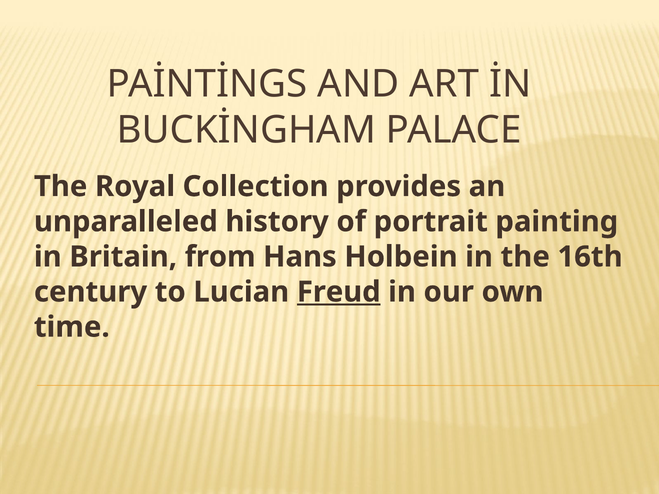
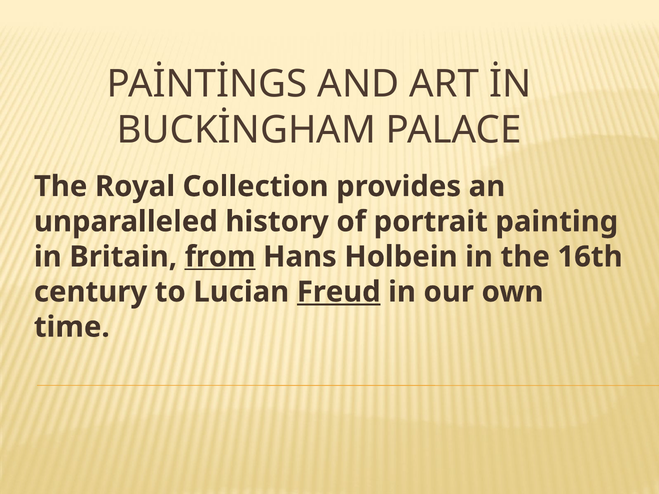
from underline: none -> present (220, 257)
